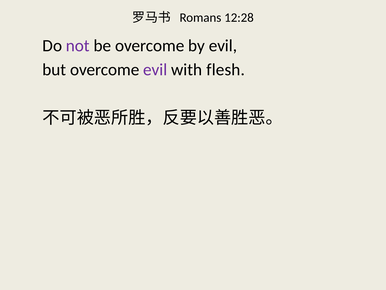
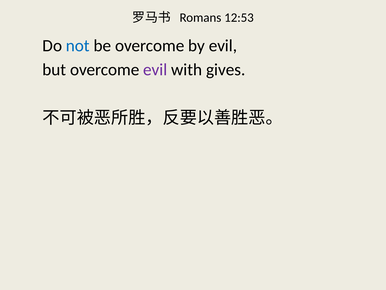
12:28: 12:28 -> 12:53 (239, 18)
not colour: purple -> blue (78, 46)
flesh: flesh -> gives (226, 70)
